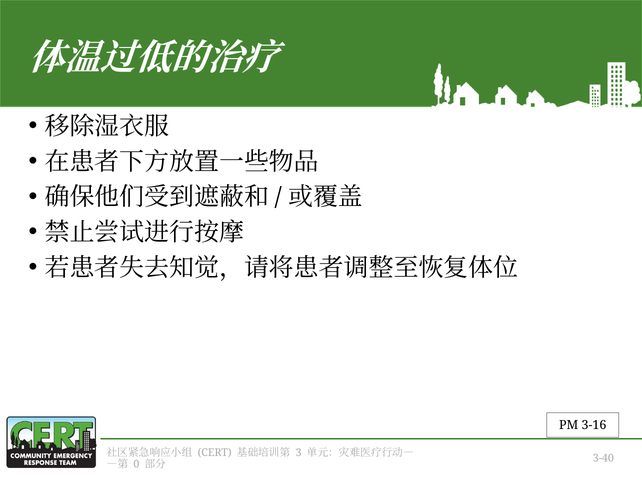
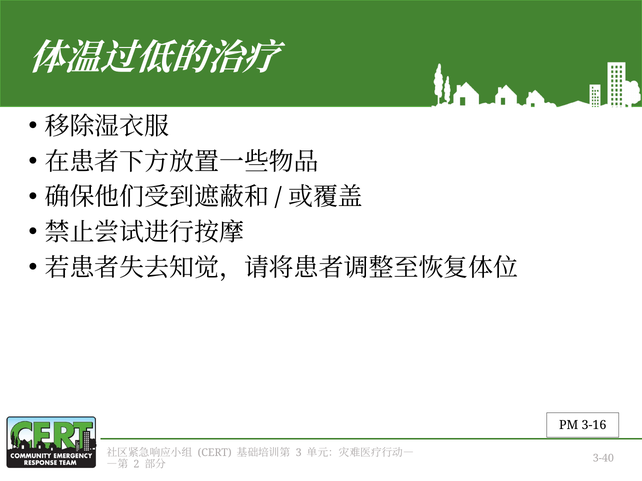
0: 0 -> 2 (136, 465)
